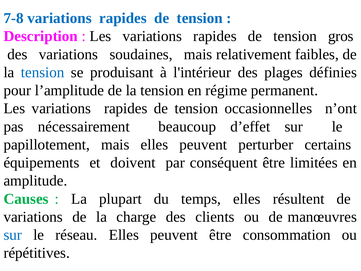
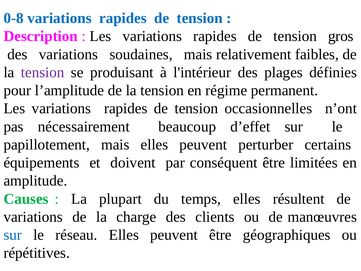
7-8: 7-8 -> 0-8 (14, 18)
tension colour: blue -> purple (43, 72)
consommation: consommation -> géographiques (287, 235)
